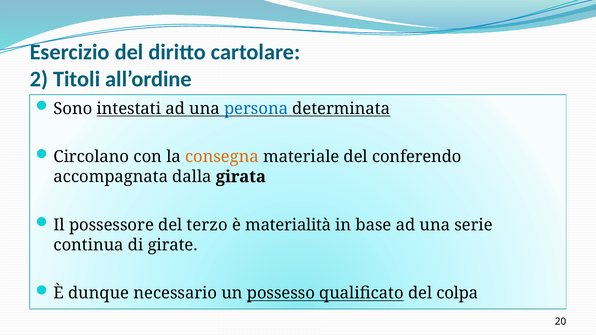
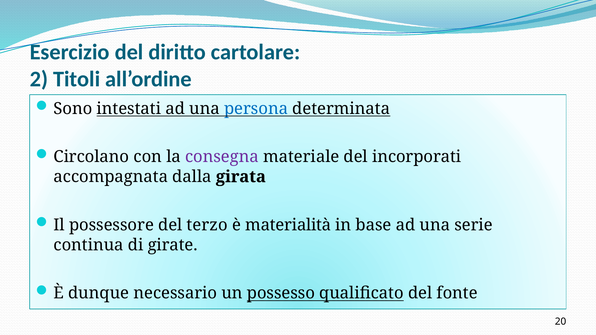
consegna colour: orange -> purple (222, 157)
conferendo: conferendo -> incorporati (417, 157)
colpa: colpa -> fonte (457, 293)
